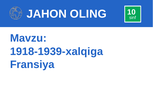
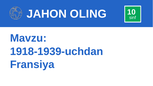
1918-1939-xalqiga: 1918-1939-xalqiga -> 1918-1939-uchdan (57, 52)
